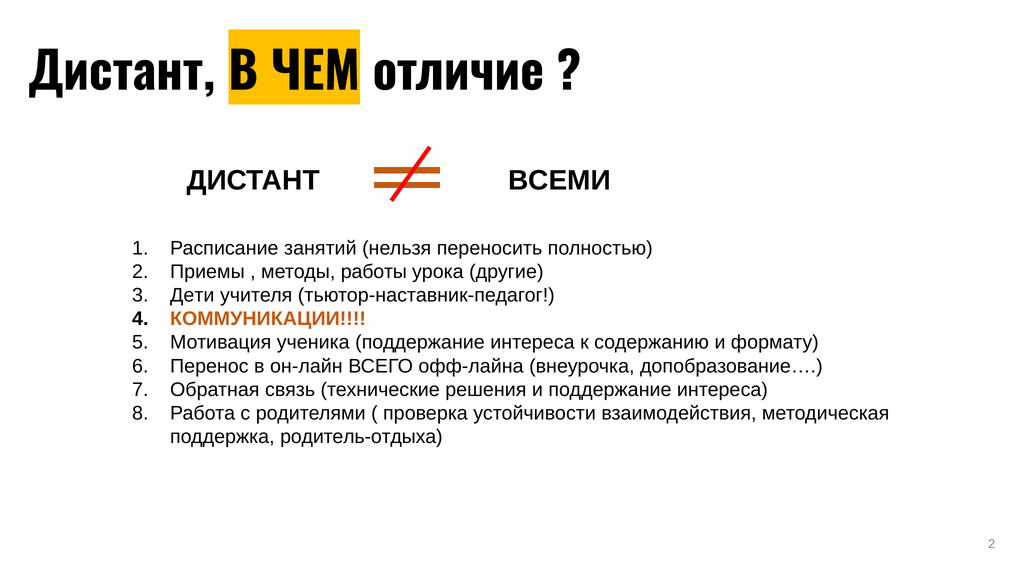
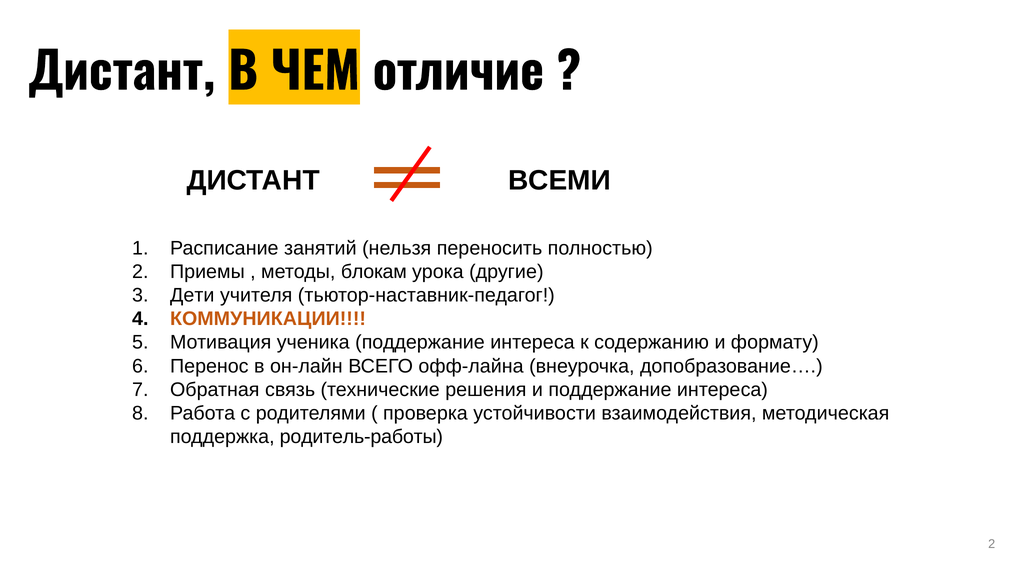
работы: работы -> блокам (374, 271)
родитель-отдыха: родитель-отдыха -> родитель-работы (361, 437)
